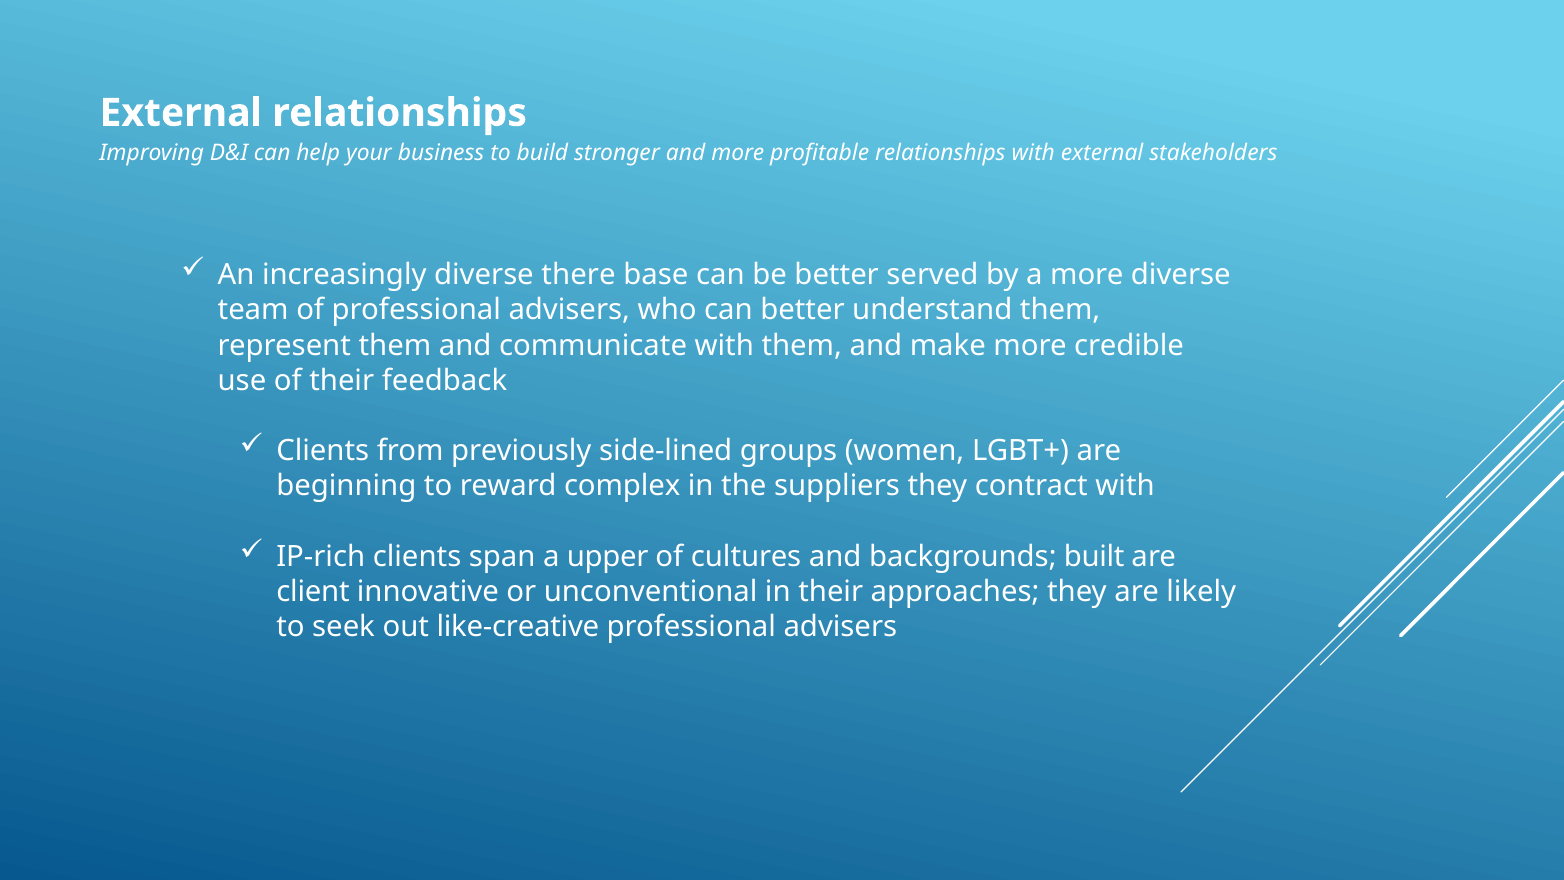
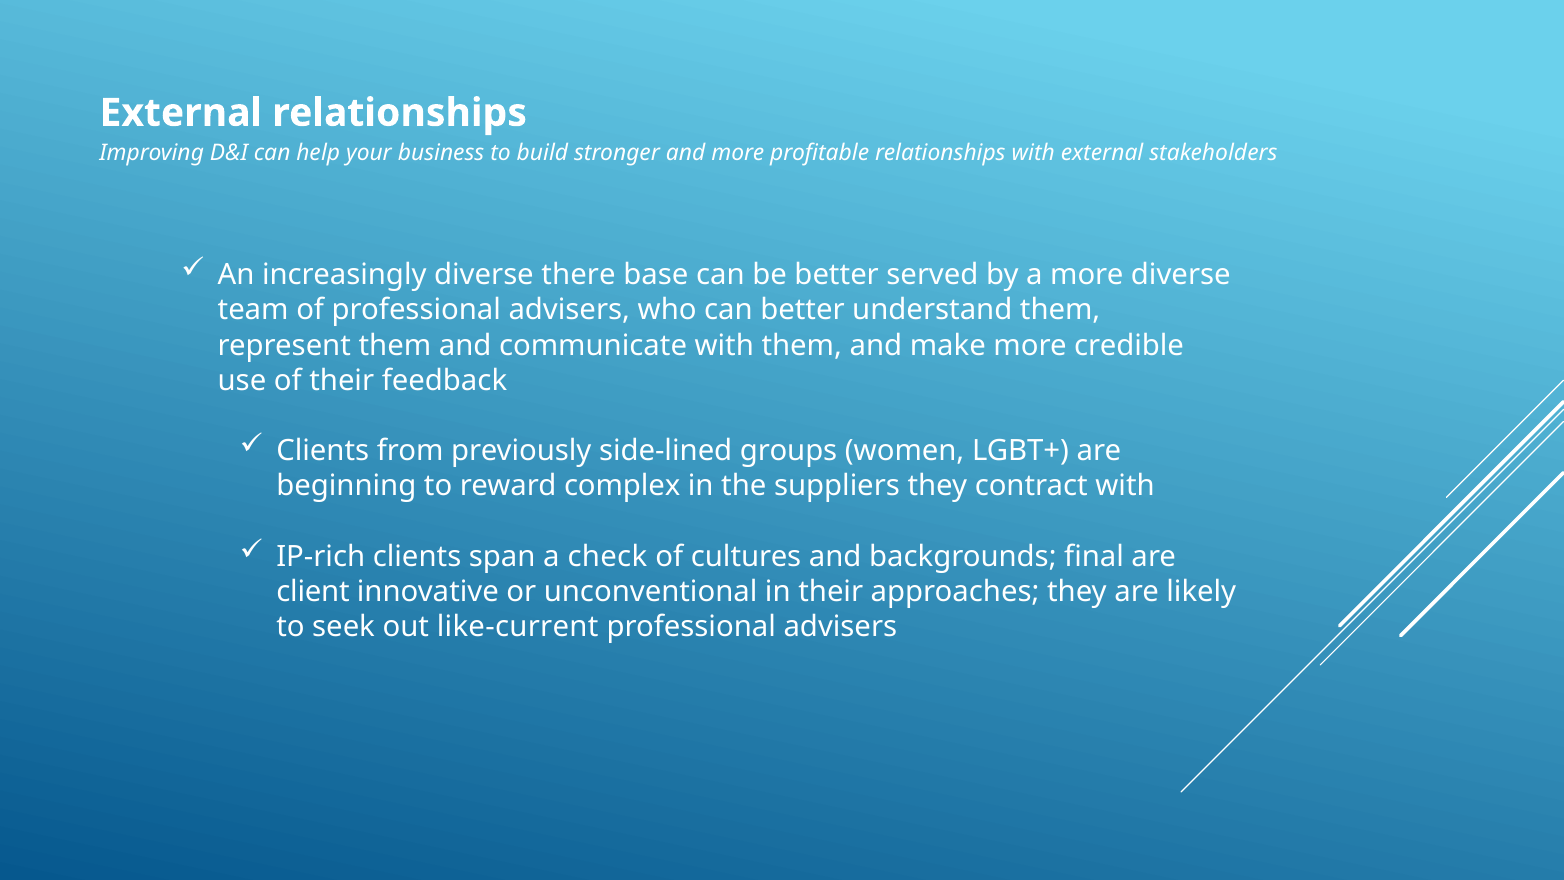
upper: upper -> check (607, 556)
built: built -> final (1094, 556)
like-creative: like-creative -> like-current (518, 627)
